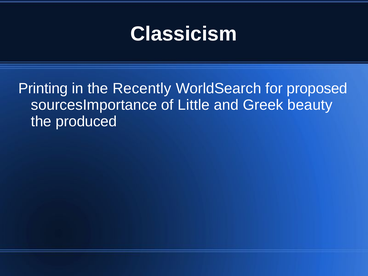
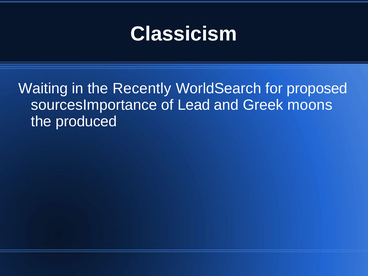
Printing: Printing -> Waiting (43, 88)
Little: Little -> Lead (194, 105)
beauty: beauty -> moons (310, 105)
